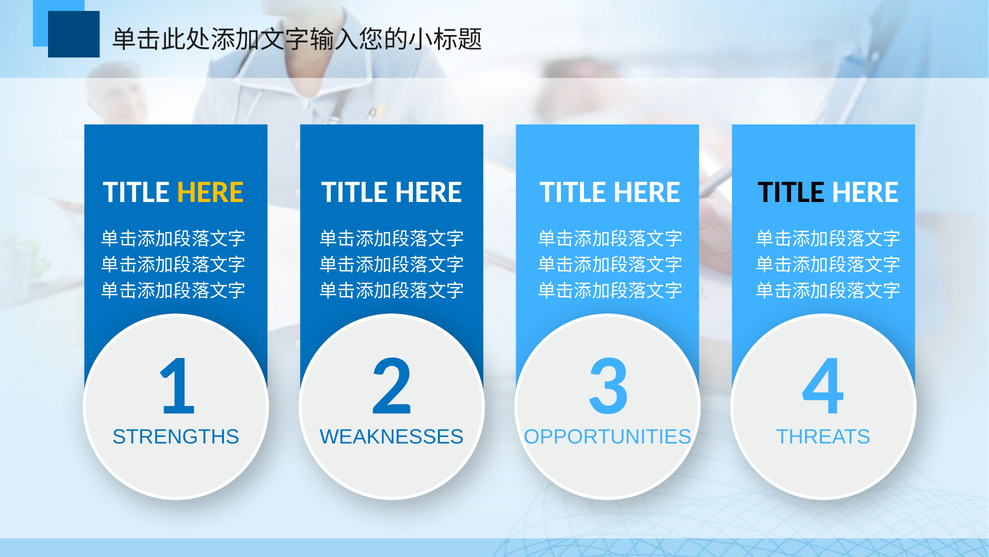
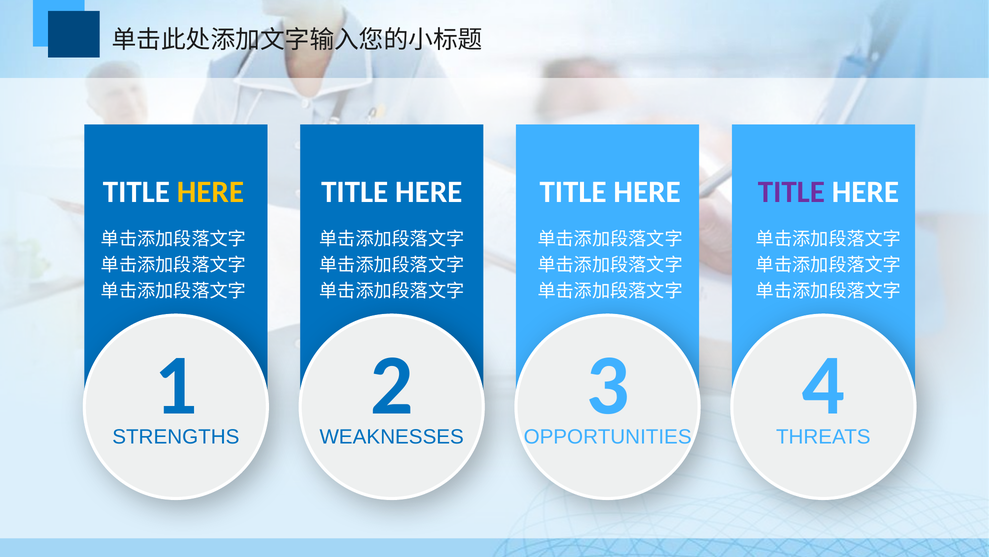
TITLE colour: black -> purple (791, 192)
